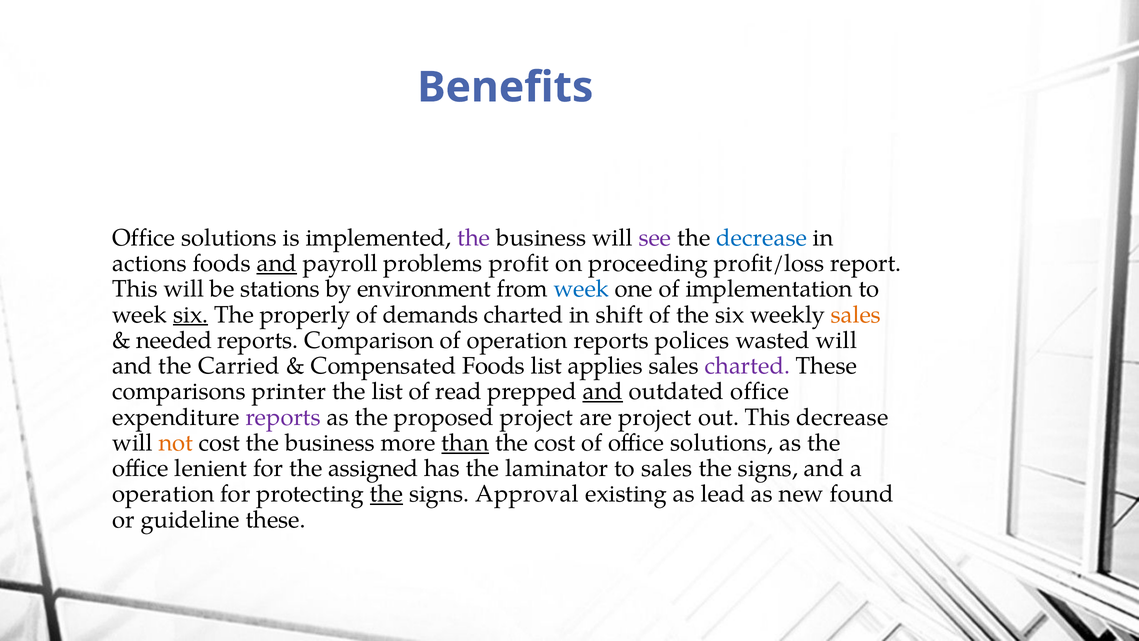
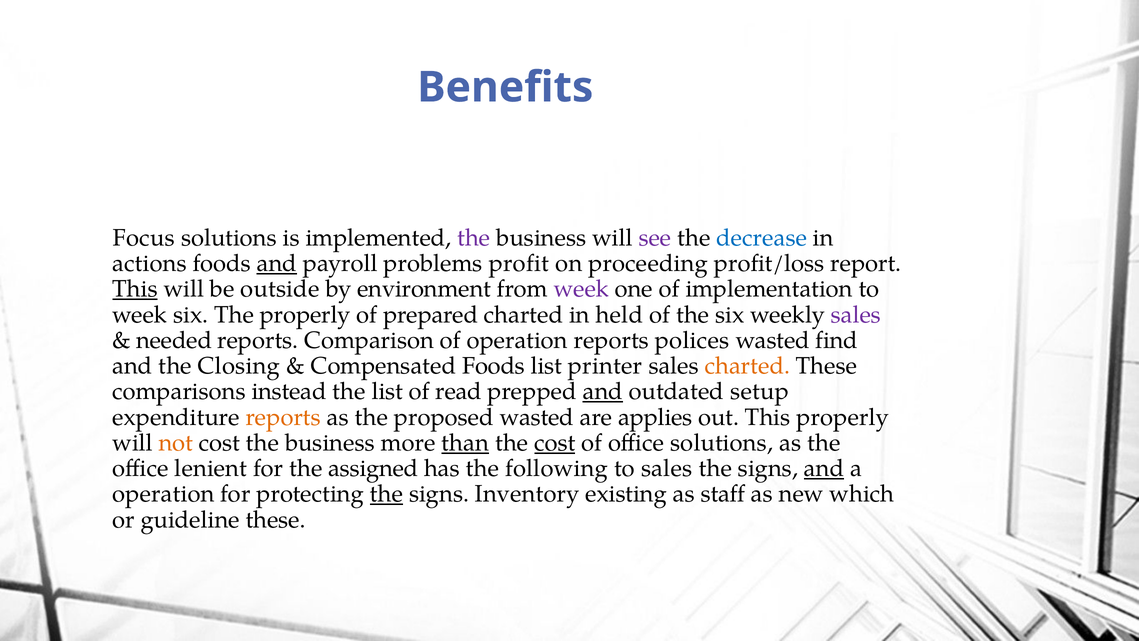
Office: Office -> Focus (144, 238)
This underline: none -> present (135, 289)
stations: stations -> outside (280, 289)
week colour: blue -> purple (581, 289)
six underline: present -> none (191, 315)
demands: demands -> prepared (431, 315)
shift: shift -> held (619, 315)
sales colour: orange -> purple (856, 315)
wasted will: will -> find (837, 340)
Carried: Carried -> Closing (239, 366)
applies: applies -> printer (605, 366)
charted colour: purple -> orange (747, 366)
printer: printer -> instead (289, 392)
outdated office: office -> setup (760, 392)
reports colour: purple -> orange (283, 417)
proposed project: project -> wasted (537, 417)
are project: project -> applies (655, 417)
This decrease: decrease -> properly (842, 417)
cost underline: none -> present (555, 443)
laminator: laminator -> following (557, 468)
and underline: none -> present (824, 468)
Approval: Approval -> Inventory (527, 494)
lead: lead -> staff (723, 494)
found: found -> which (862, 494)
